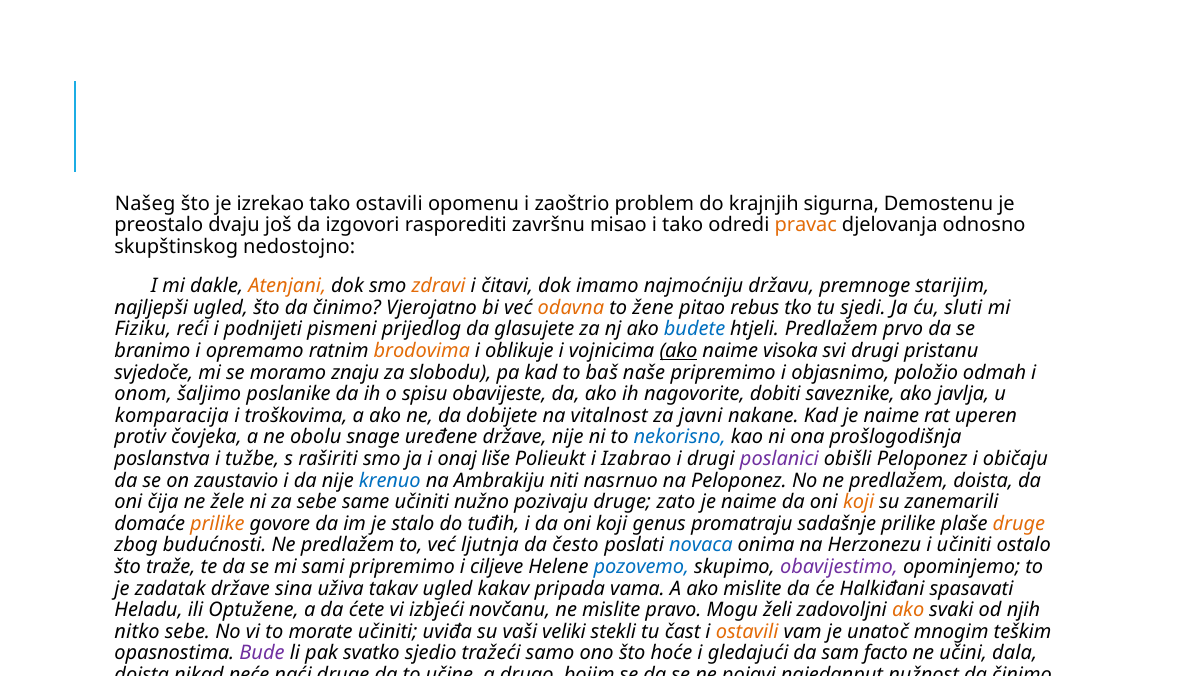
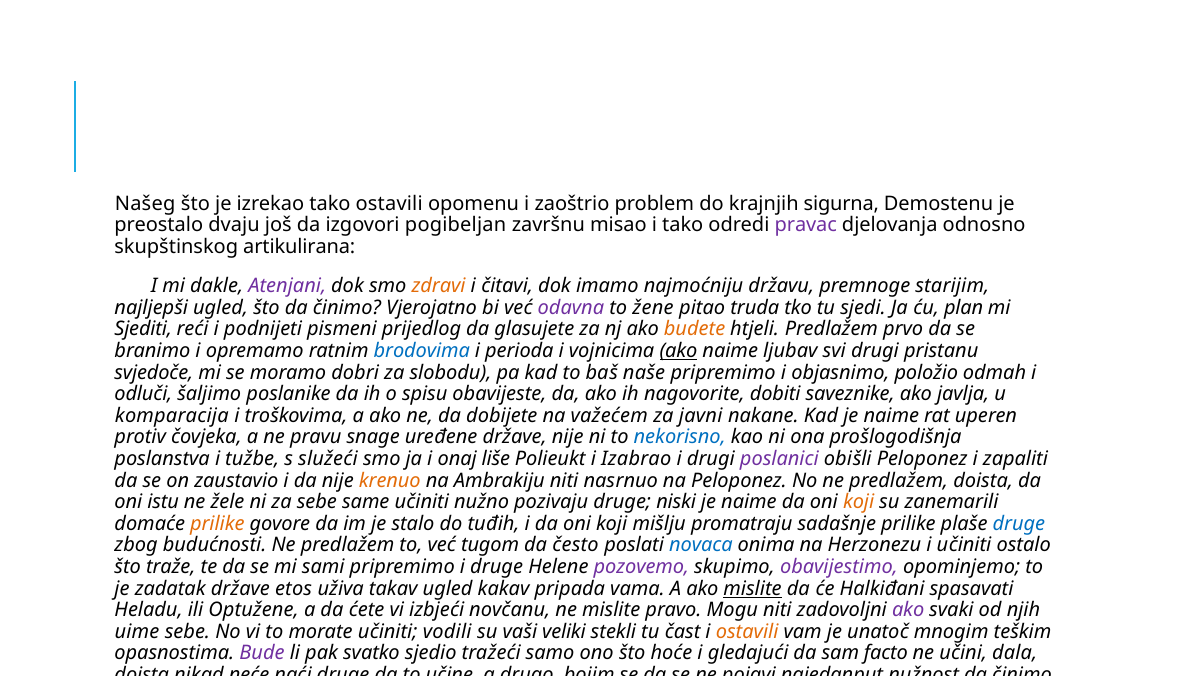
rasporediti: rasporediti -> pogibeljan (456, 225)
pravac colour: orange -> purple (806, 225)
nedostojno: nedostojno -> artikulirana (299, 247)
Atenjani colour: orange -> purple (287, 286)
odavna colour: orange -> purple (571, 308)
rebus: rebus -> truda (755, 308)
sluti: sluti -> plan (964, 308)
Fiziku: Fiziku -> Sjediti (143, 329)
budete colour: blue -> orange (695, 329)
brodovima colour: orange -> blue (422, 351)
oblikuje: oblikuje -> perioda (519, 351)
visoka: visoka -> ljubav (790, 351)
znaju: znaju -> dobri (355, 373)
onom: onom -> odluči (143, 394)
vitalnost: vitalnost -> važećem (609, 416)
obolu: obolu -> pravu (316, 437)
raširiti: raširiti -> služeći (328, 459)
običaju: običaju -> zapaliti (1015, 459)
krenuo colour: blue -> orange (390, 481)
čija: čija -> istu (163, 502)
zato: zato -> niski (676, 502)
genus: genus -> mišlju (659, 524)
druge colour: orange -> blue (1019, 524)
ljutnja: ljutnja -> tugom (490, 545)
i ciljeve: ciljeve -> druge (497, 567)
pozovemo colour: blue -> purple (641, 567)
sina: sina -> etos (294, 589)
mislite underline: none -> present (753, 589)
Mogu želi: želi -> niti (777, 610)
ako colour: orange -> purple (908, 610)
nitko: nitko -> uime (137, 632)
uviđa: uviđa -> vodili (447, 632)
